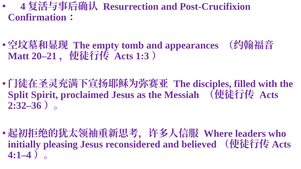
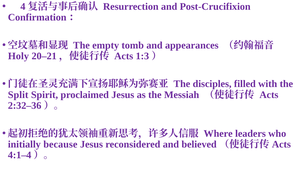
Matt: Matt -> Holy (18, 56)
pleasing: pleasing -> because (60, 145)
